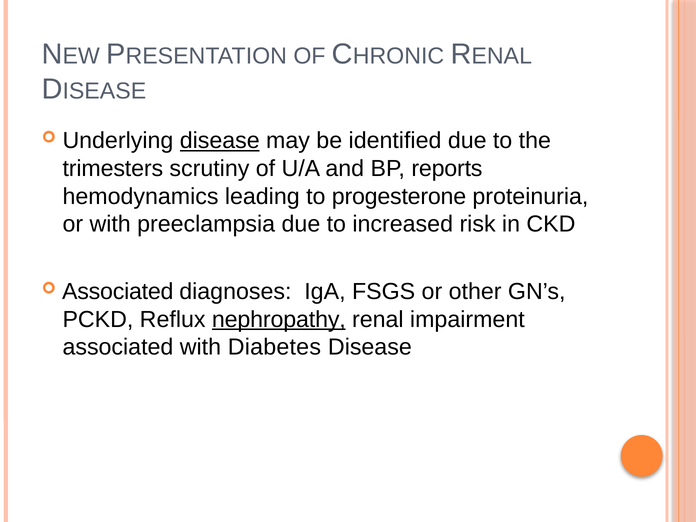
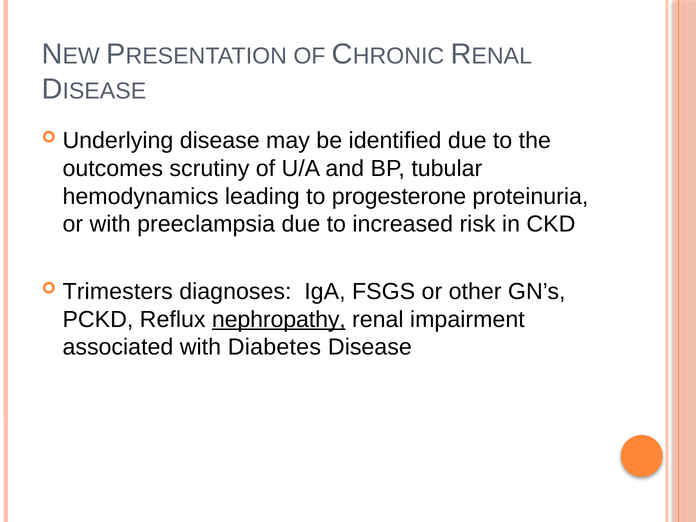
disease underline: present -> none (220, 141)
trimesters: trimesters -> outcomes (113, 169)
reports: reports -> tubular (447, 169)
Associated: Associated -> Trimesters (118, 292)
